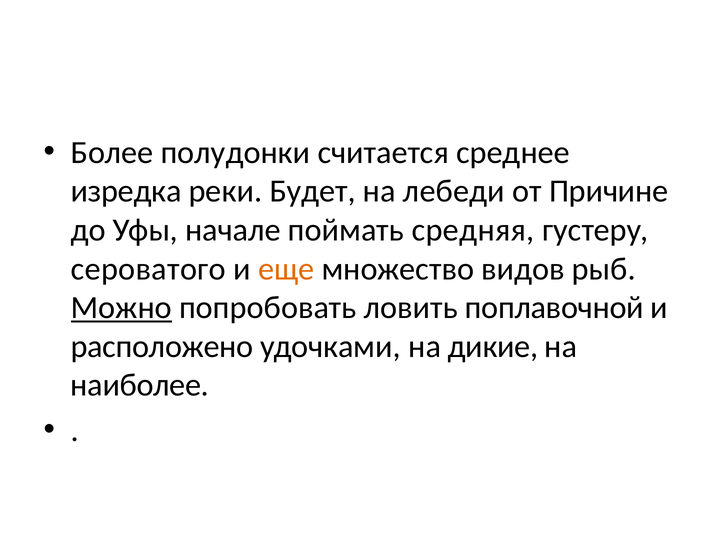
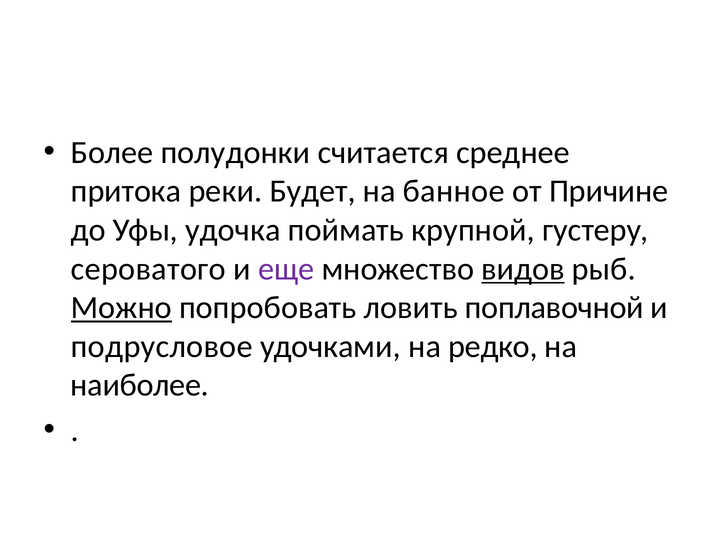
изредка: изредка -> притока (126, 191)
лебеди: лебеди -> банное (454, 191)
начале: начале -> удочка (233, 230)
средняя: средняя -> крупной (473, 230)
еще colour: orange -> purple (286, 269)
видов underline: none -> present (523, 269)
расположено: расположено -> подрусловое (162, 347)
дикие: дикие -> редко (493, 347)
